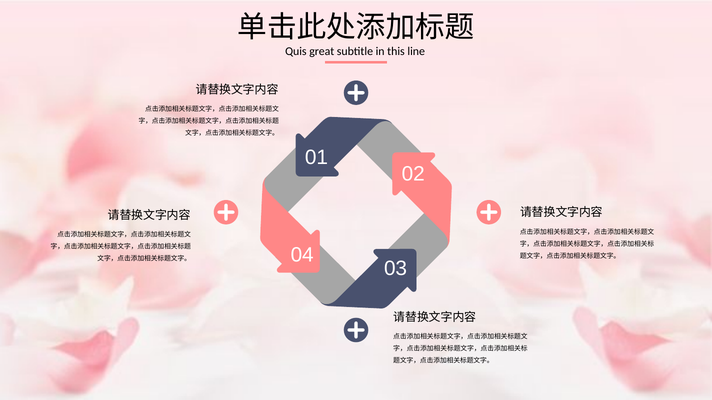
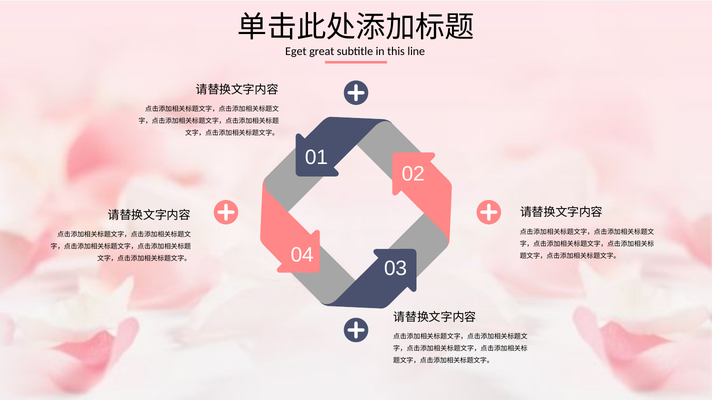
Quis: Quis -> Eget (296, 52)
